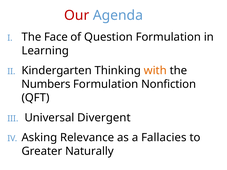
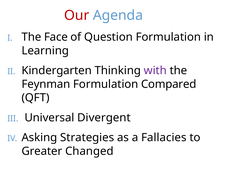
with colour: orange -> purple (155, 71)
Numbers: Numbers -> Feynman (46, 84)
Nonfiction: Nonfiction -> Compared (169, 84)
Relevance: Relevance -> Strategies (87, 138)
Naturally: Naturally -> Changed (89, 151)
